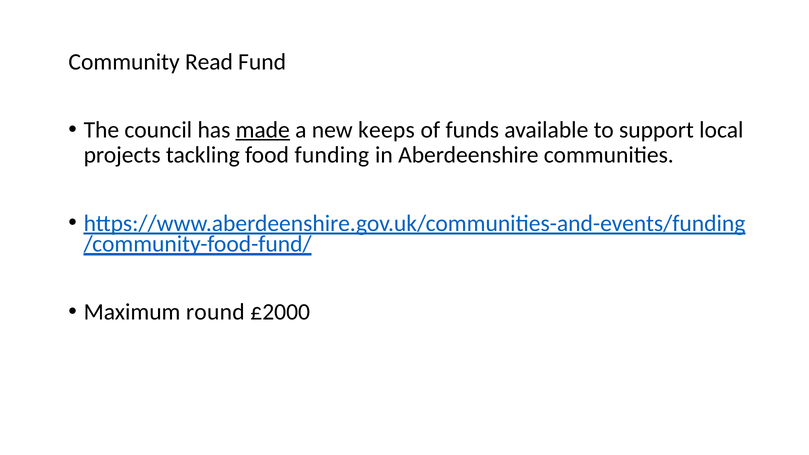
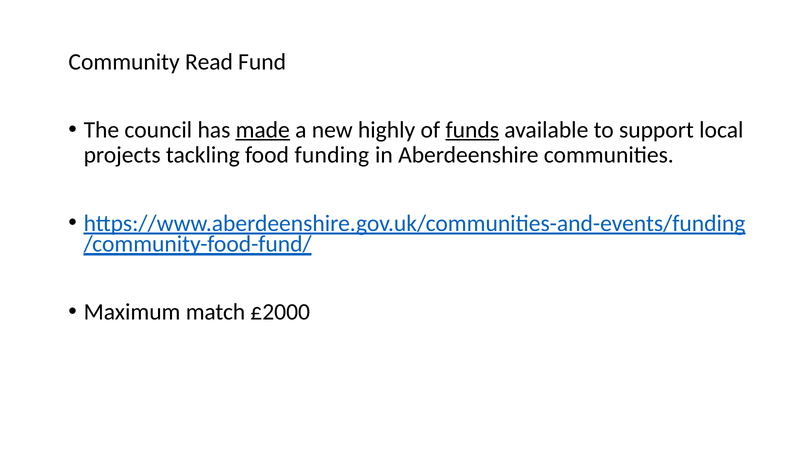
keeps: keeps -> highly (387, 130)
funds underline: none -> present (472, 130)
round: round -> match (216, 312)
